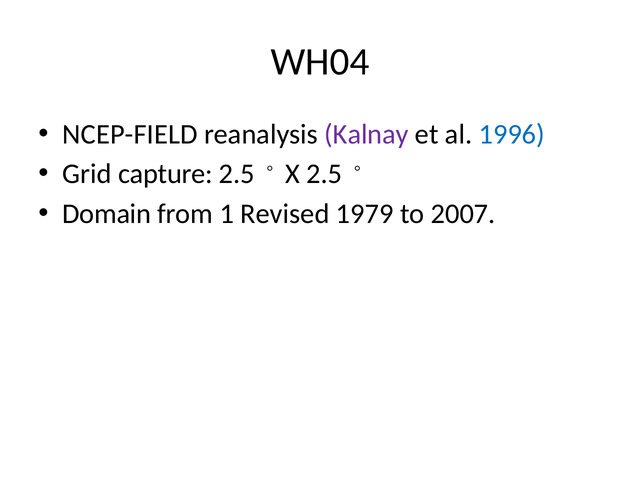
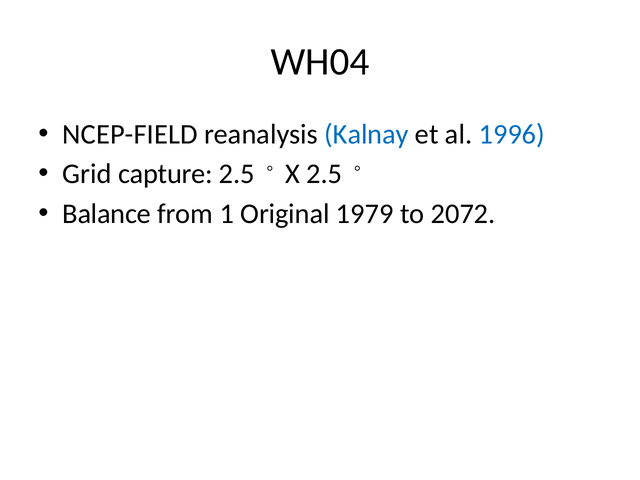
Kalnay colour: purple -> blue (367, 134)
Domain: Domain -> Balance (107, 214)
Revised: Revised -> Original (285, 214)
2007: 2007 -> 2072 (463, 214)
